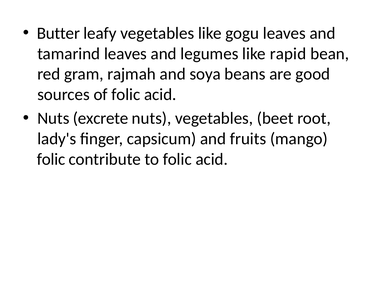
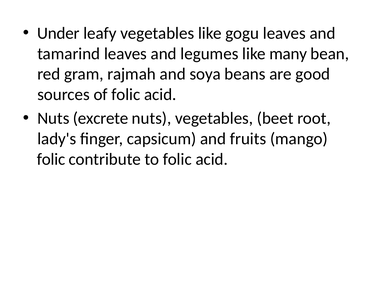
Butter: Butter -> Under (58, 33)
rapid: rapid -> many (288, 54)
